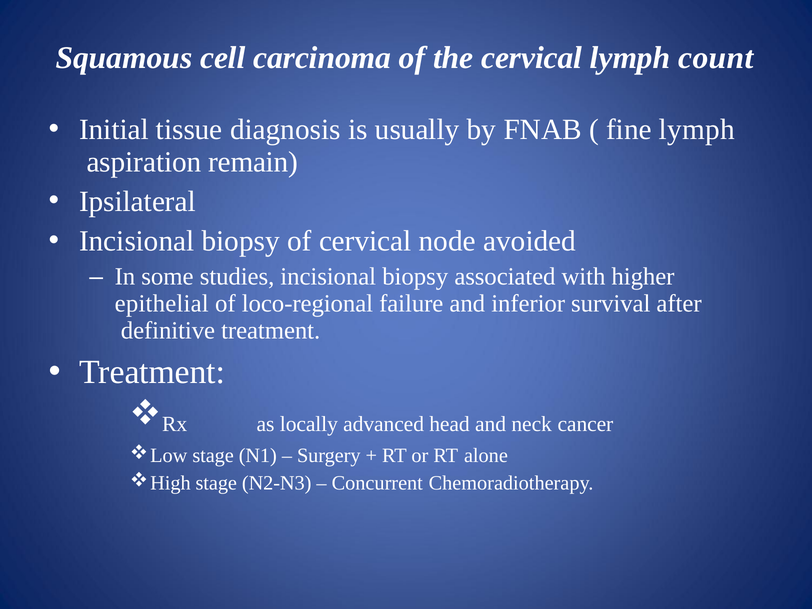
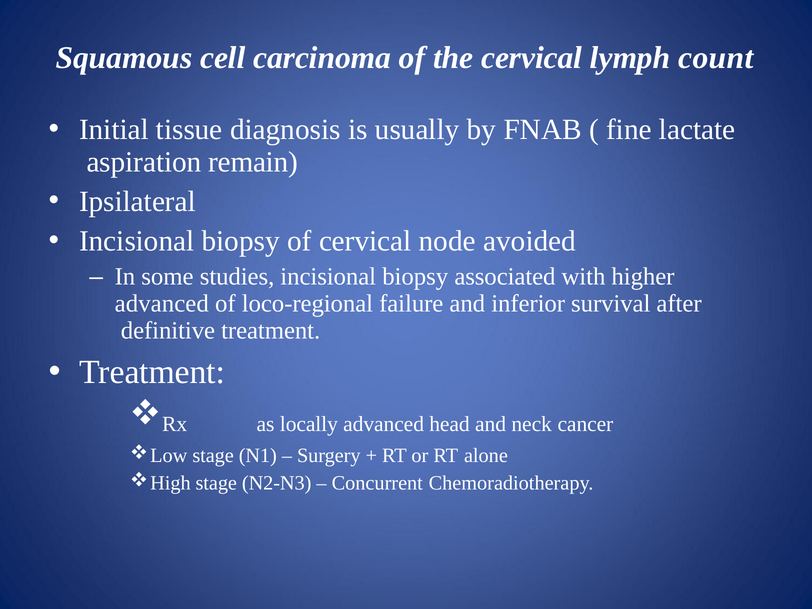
fine lymph: lymph -> lactate (697, 130)
epithelial: epithelial -> advanced (162, 303)
